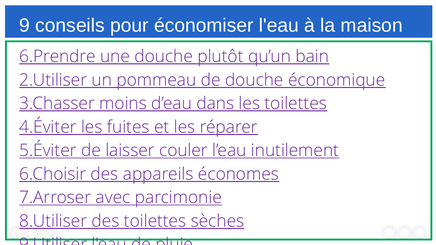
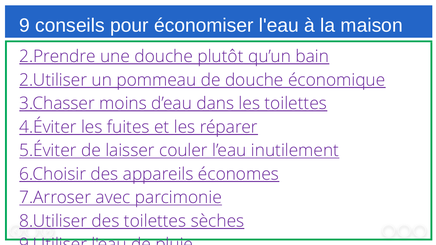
6.Prendre: 6.Prendre -> 2.Prendre (57, 57)
